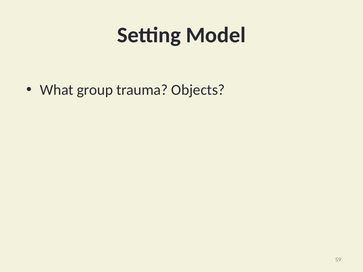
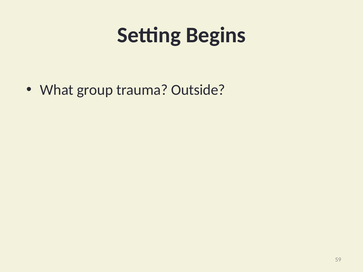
Model: Model -> Begins (216, 35)
Objects: Objects -> Outside (198, 90)
